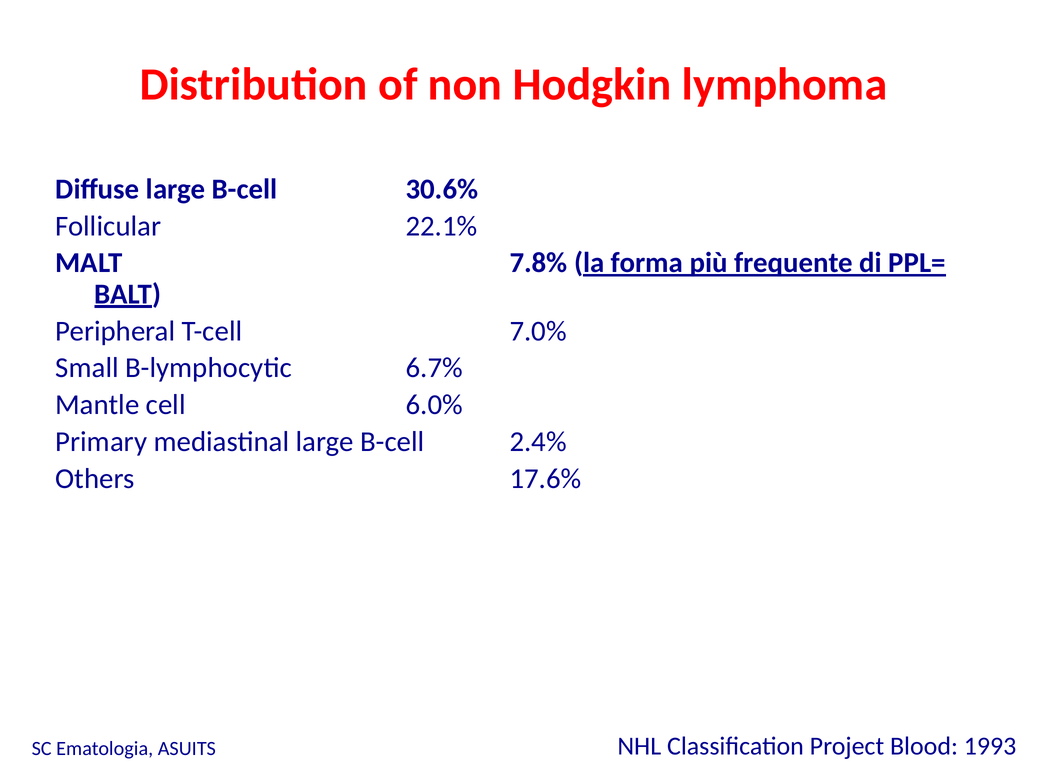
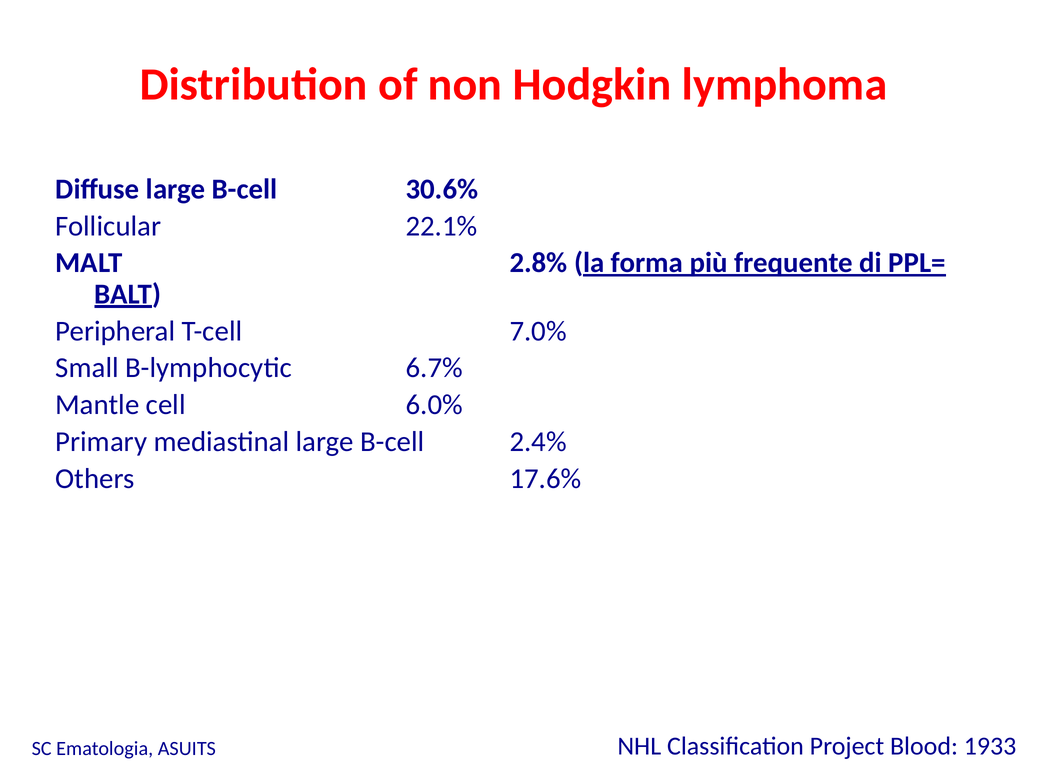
7.8%: 7.8% -> 2.8% (538, 263)
1993: 1993 -> 1933 (990, 747)
